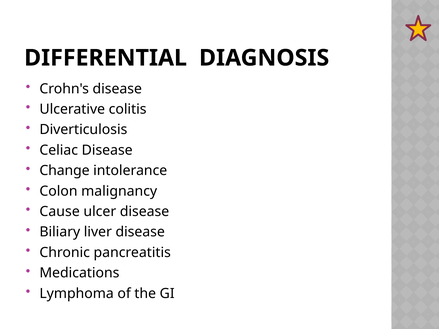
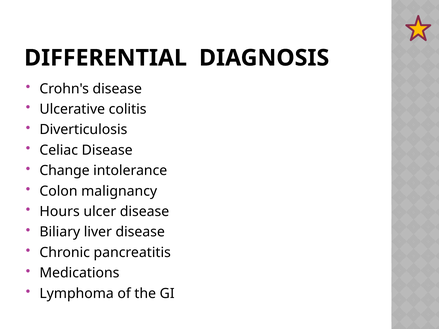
Cause: Cause -> Hours (60, 212)
